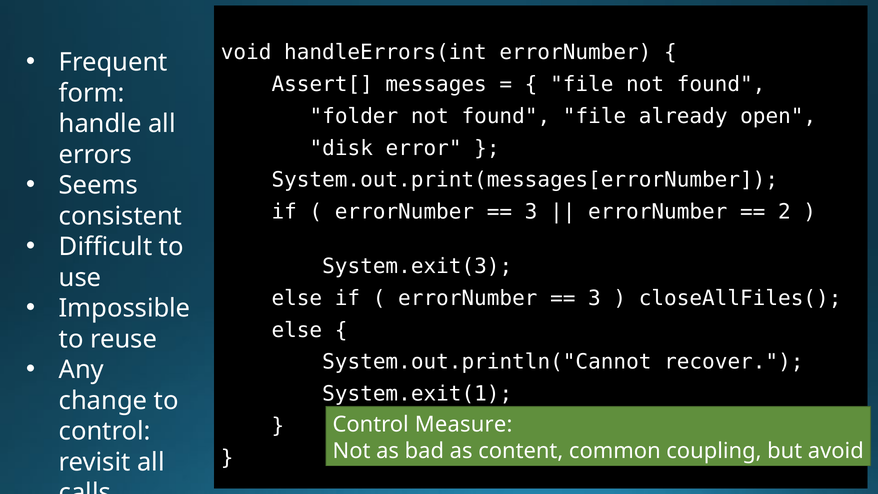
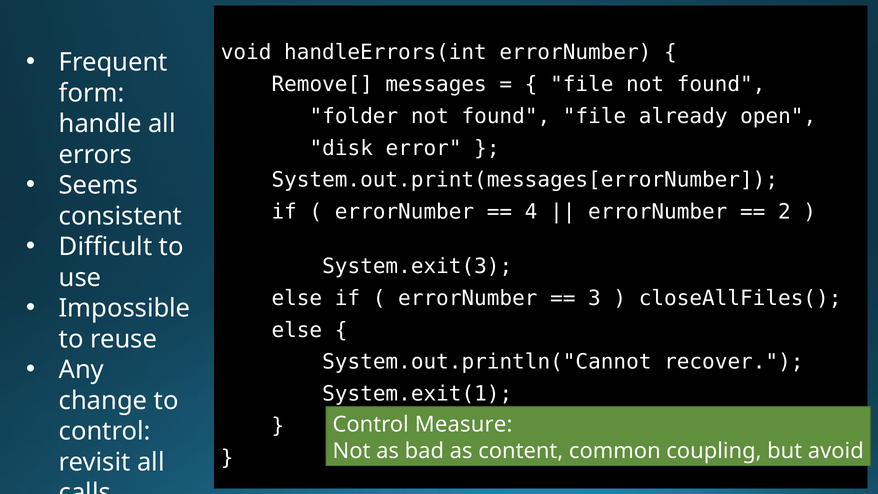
Assert[: Assert[ -> Remove[ (322, 84)
3: 3 -> 4 (531, 212)
